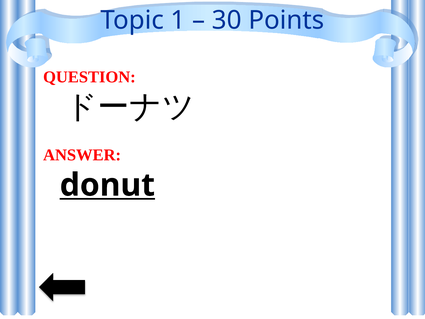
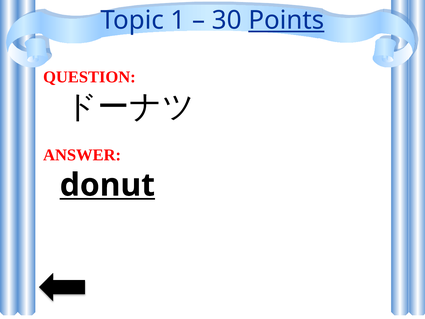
Points underline: none -> present (286, 20)
